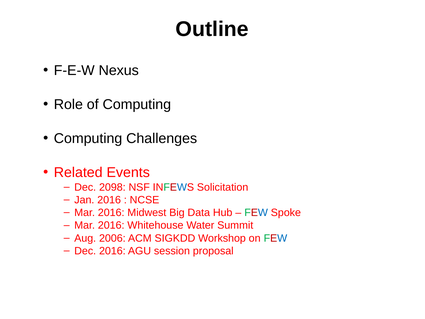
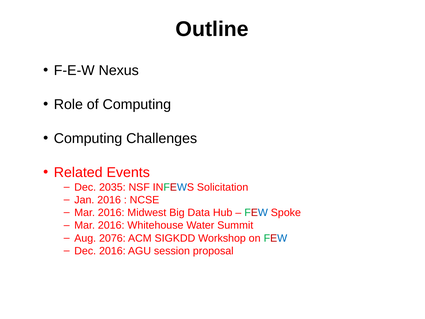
2098: 2098 -> 2035 (112, 187)
2006: 2006 -> 2076 (112, 238)
